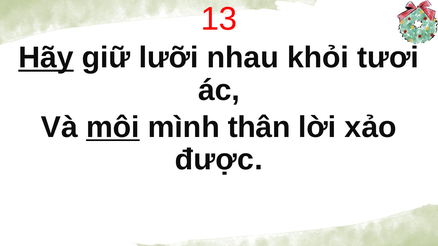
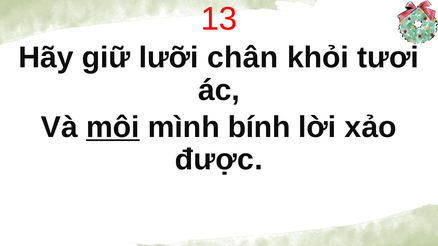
Hãy underline: present -> none (46, 58)
nhau: nhau -> chân (243, 58)
thân: thân -> bính (259, 127)
